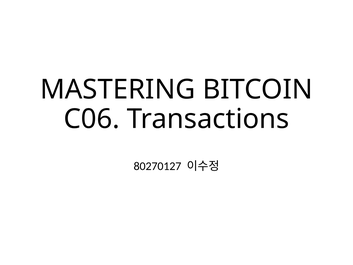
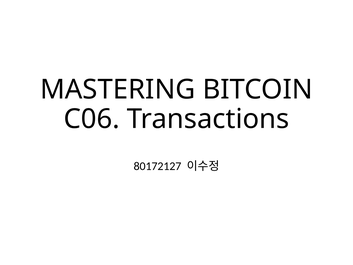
80270127: 80270127 -> 80172127 (157, 166)
